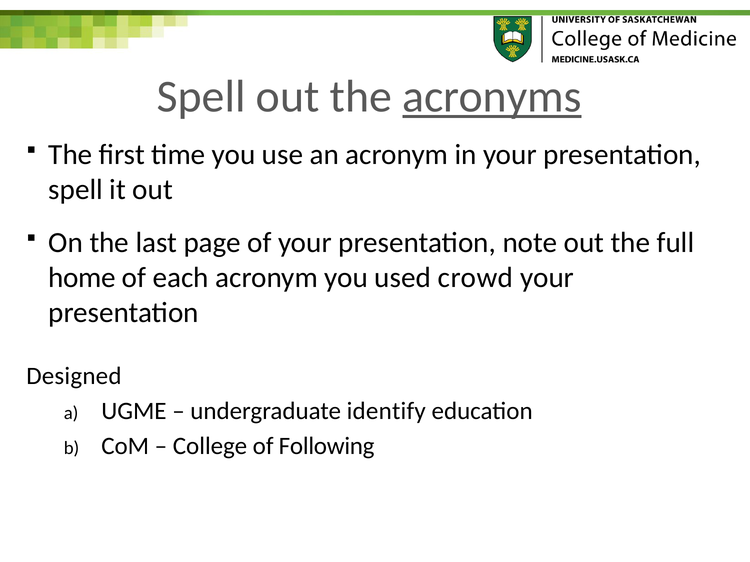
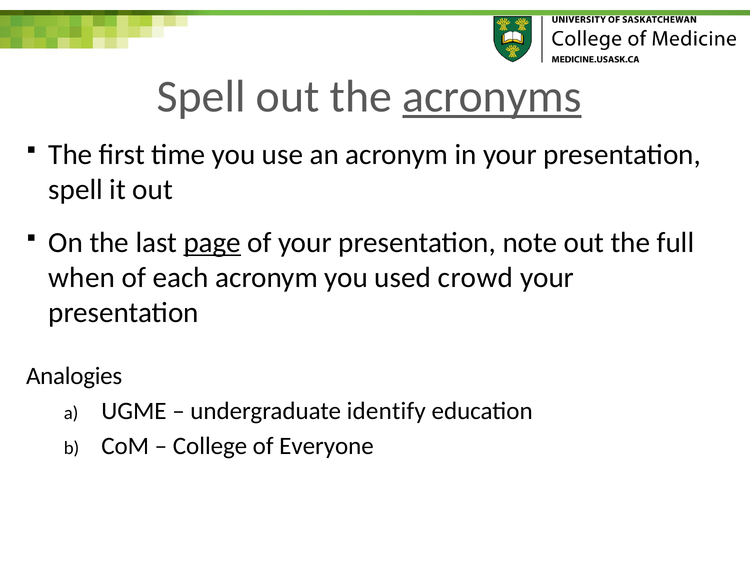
page underline: none -> present (212, 243)
home: home -> when (82, 278)
Designed: Designed -> Analogies (74, 376)
Following: Following -> Everyone (327, 446)
